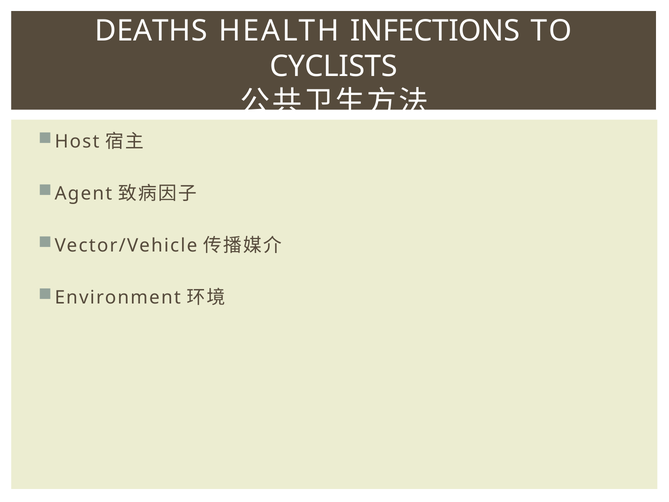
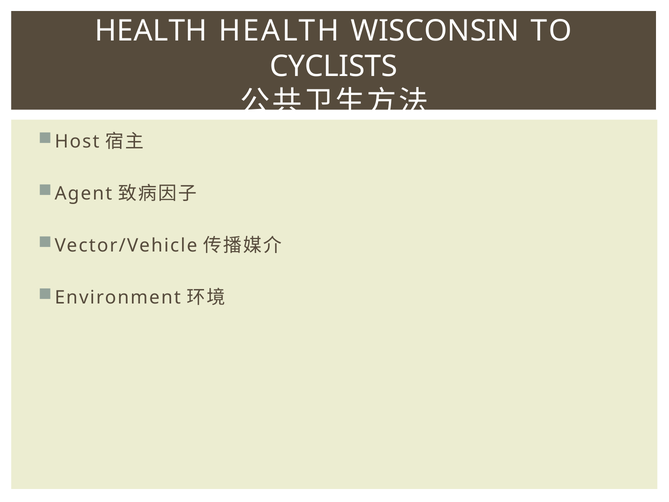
DEATHS: DEATHS -> HEALTH (151, 31)
INFECTIONS: INFECTIONS -> WISCONSIN (435, 31)
